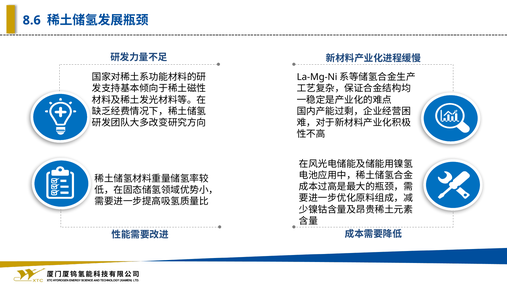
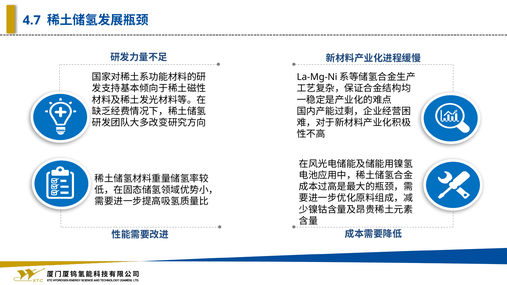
8.6: 8.6 -> 4.7 (32, 20)
